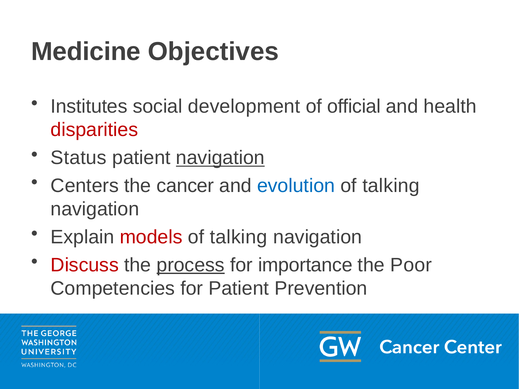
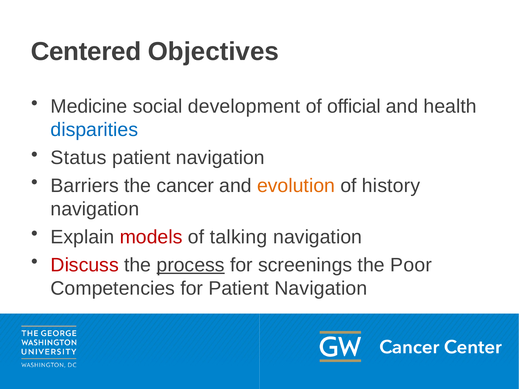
Medicine: Medicine -> Centered (86, 52)
Institutes: Institutes -> Medicine (89, 106)
disparities colour: red -> blue (94, 130)
navigation underline: present -> none (220, 158)
Centers: Centers -> Barriers (85, 186)
evolution colour: blue -> orange (296, 186)
talking: talking -> history (391, 186)
importance: importance -> screenings (305, 265)
for Patient Prevention: Prevention -> Navigation (321, 289)
